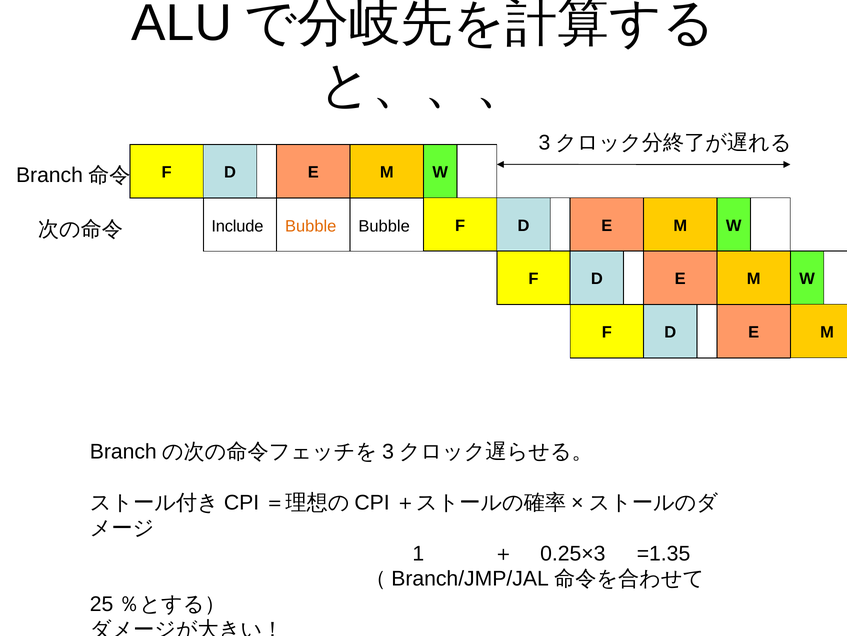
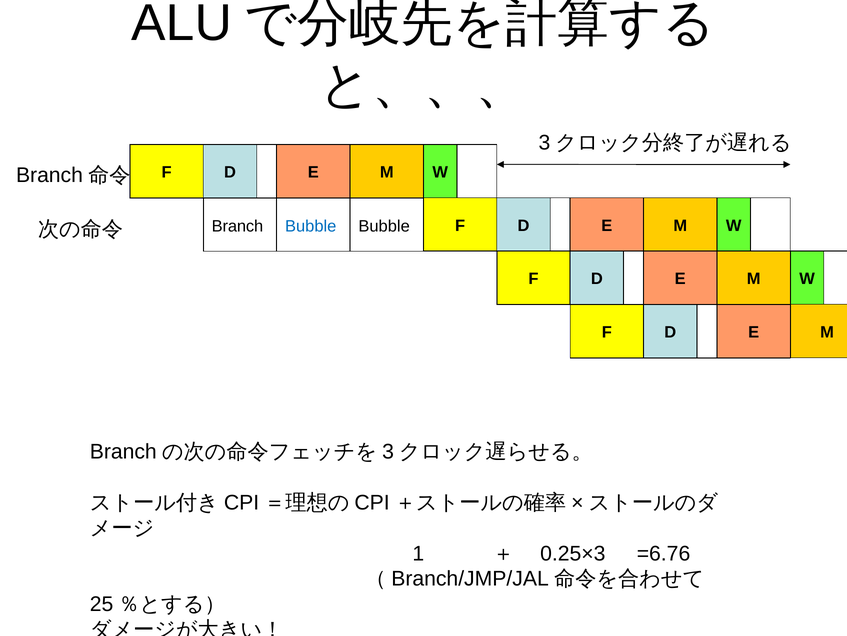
Include: Include -> Branch (237, 226)
Bubble colour: orange -> blue (311, 226)
=1.35: =1.35 -> =6.76 (664, 553)
